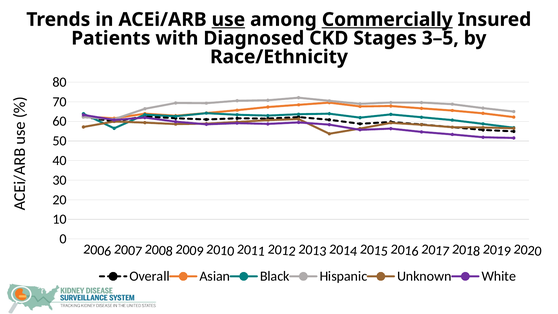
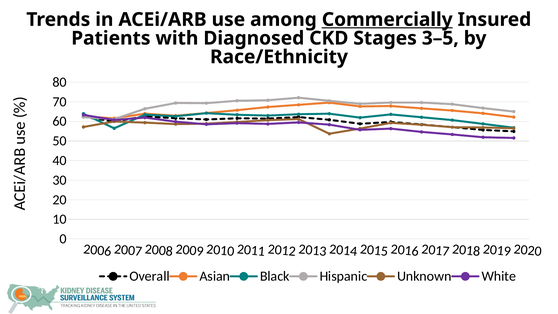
use underline: present -> none (228, 20)
